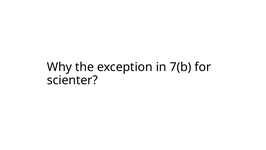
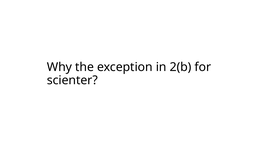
7(b: 7(b -> 2(b (181, 67)
